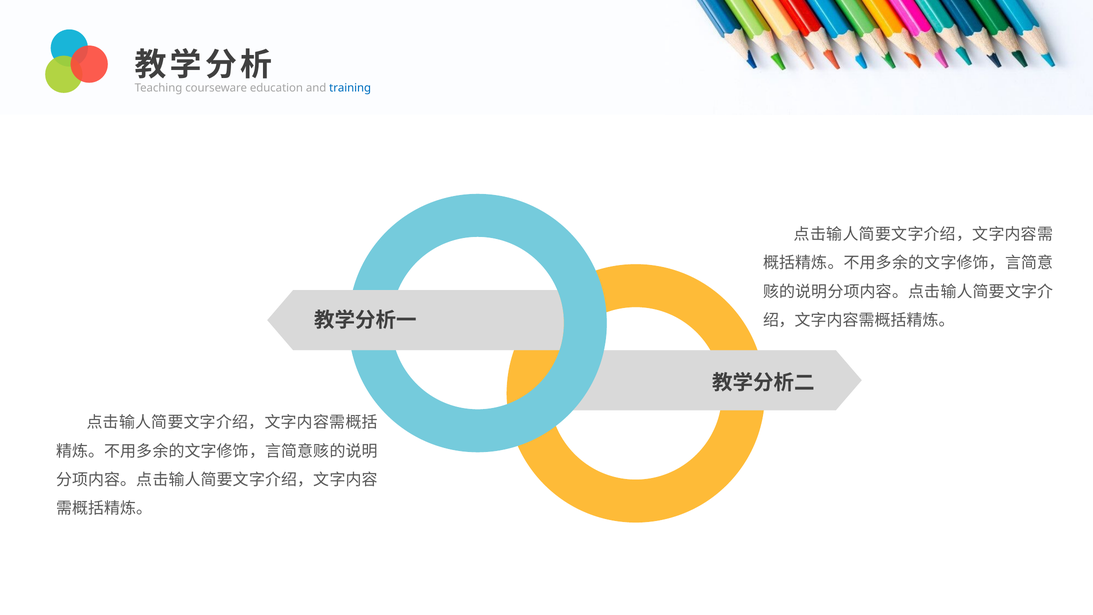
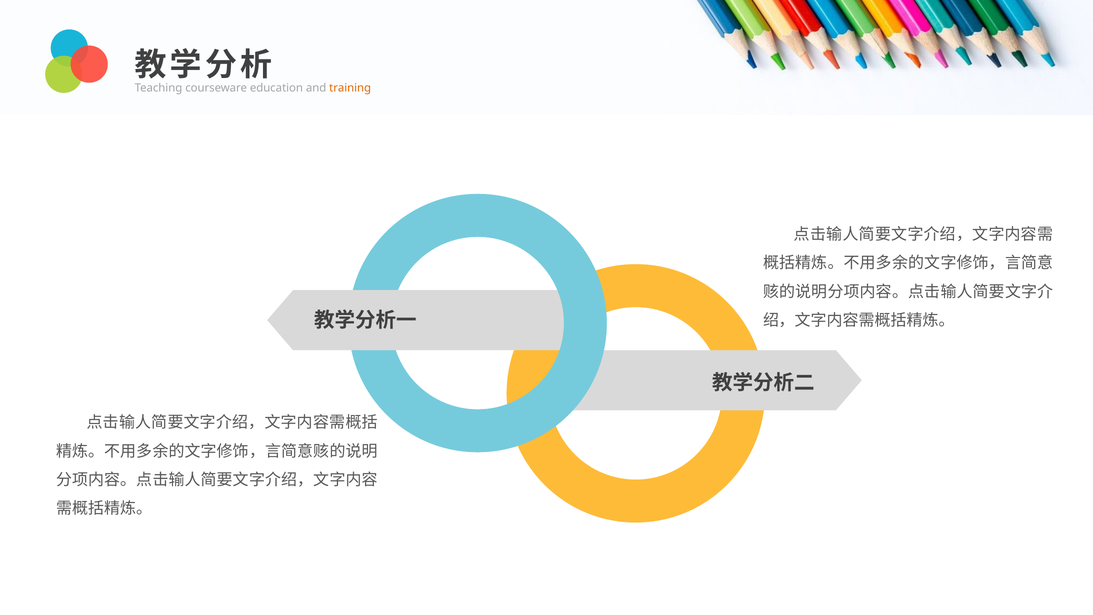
training colour: blue -> orange (350, 88)
